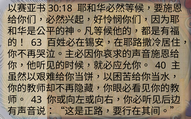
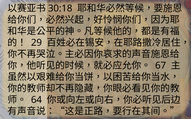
63: 63 -> 29 (37, 43)
40: 40 -> 67 (161, 66)
43: 43 -> 64 (37, 100)
